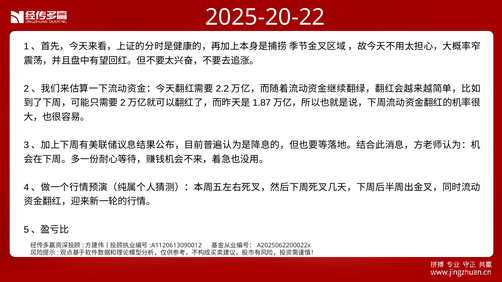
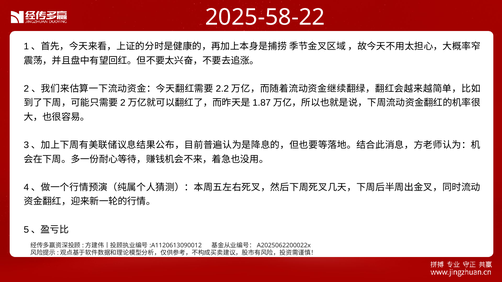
2025-20-22: 2025-20-22 -> 2025-58-22 (265, 17)
